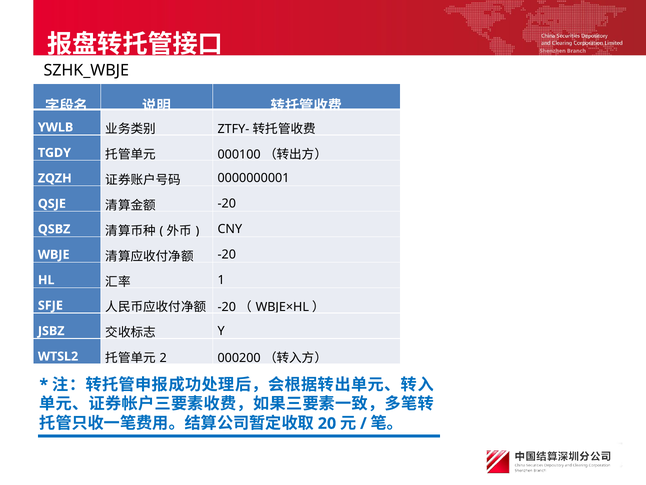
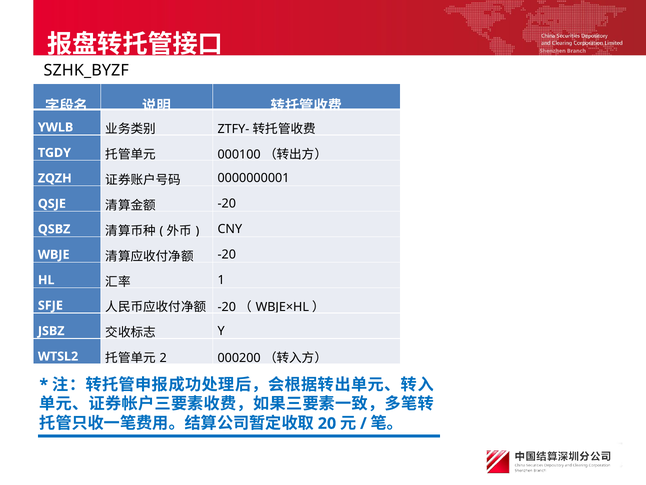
SZHK_WBJE: SZHK_WBJE -> SZHK_BYZF (86, 71)
